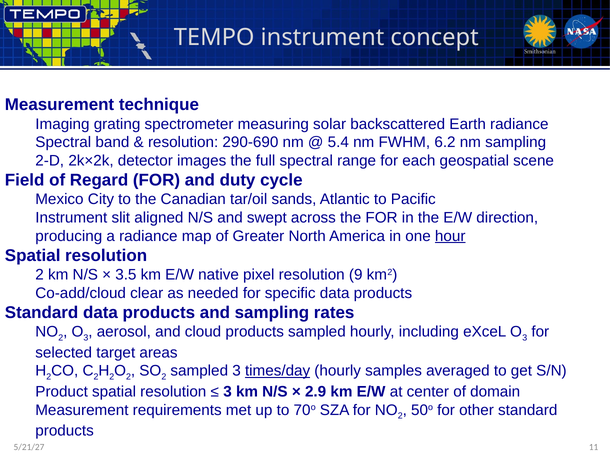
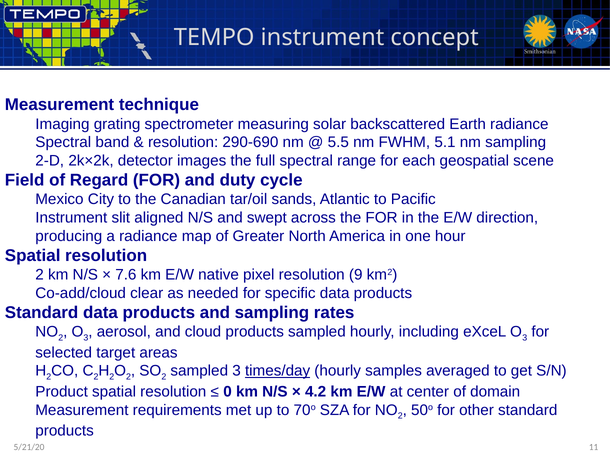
5.4: 5.4 -> 5.5 (338, 142)
6.2: 6.2 -> 5.1 (445, 142)
hour underline: present -> none (450, 236)
3.5: 3.5 -> 7.6 (126, 274)
3: 3 -> 0 (228, 391)
2.9: 2.9 -> 4.2 (316, 391)
5/21/27: 5/21/27 -> 5/21/20 (29, 447)
